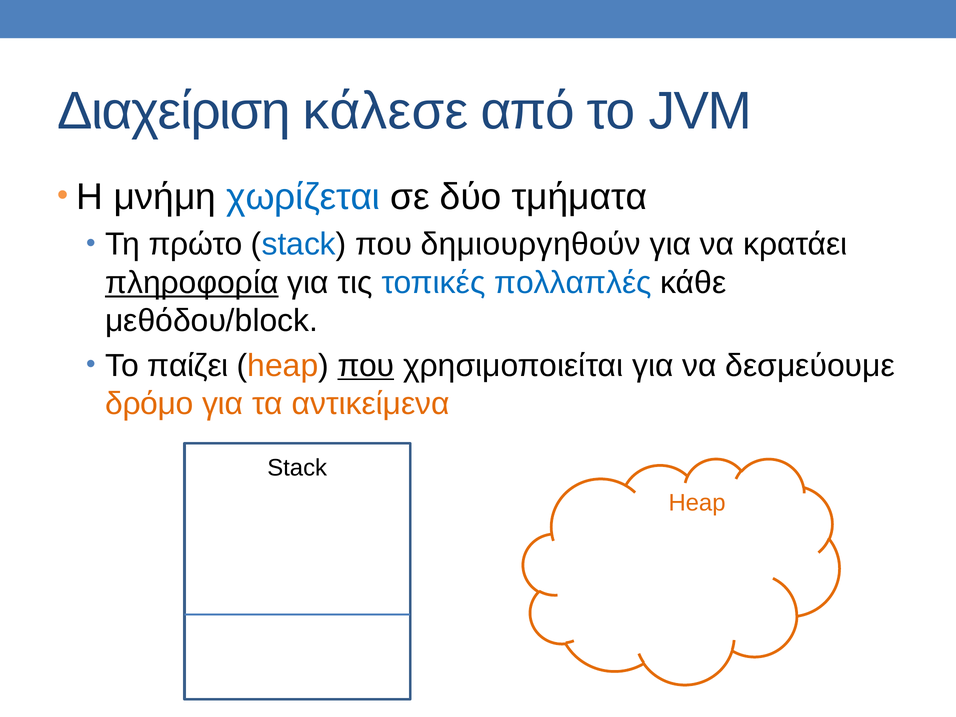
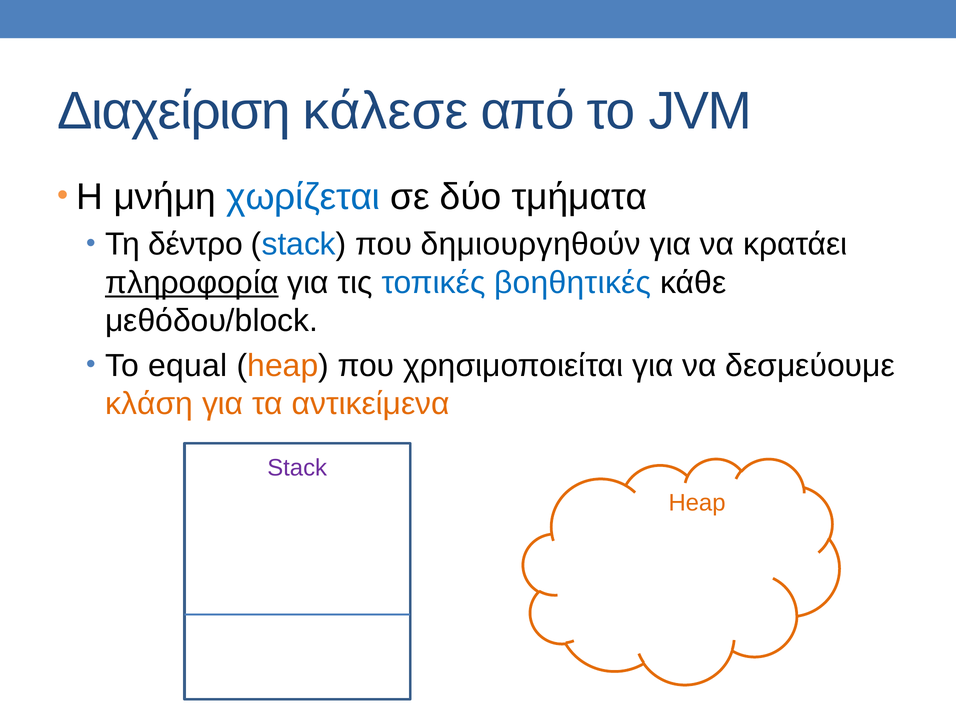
πρώτο: πρώτο -> δέντρο (196, 244)
πολλαπλές: πολλαπλές -> βοηθητικές (573, 283)
παίζει: παίζει -> equal (188, 366)
που underline: present -> none (366, 366)
δρόμο: δρόμο -> κλάση (149, 404)
Stack colour: black -> purple (297, 468)
